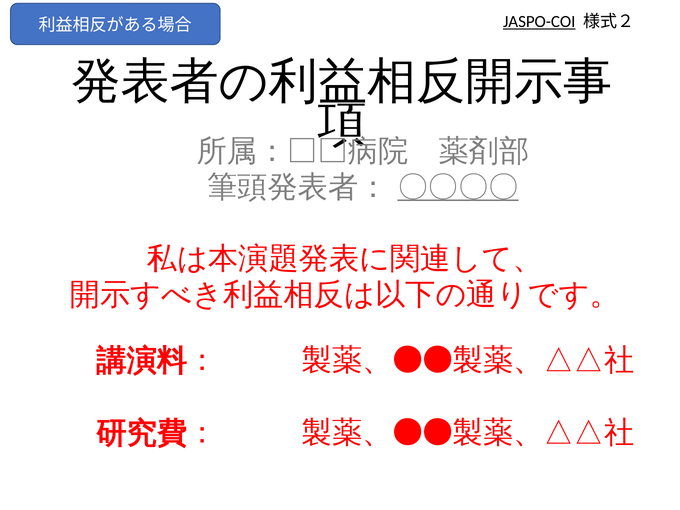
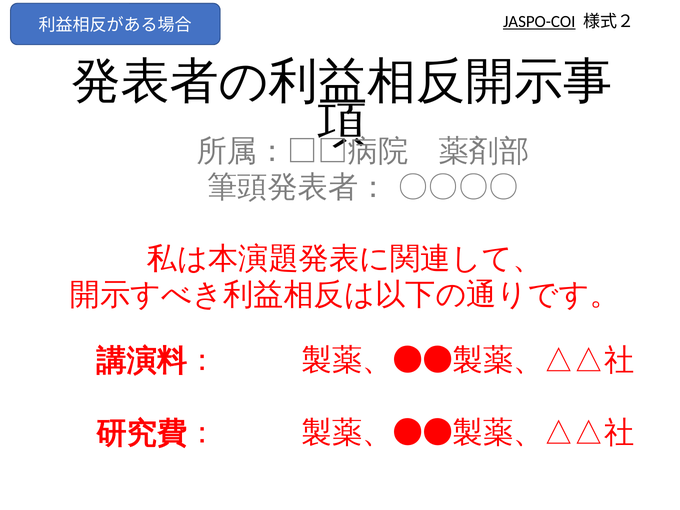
〇〇〇〇 underline: present -> none (458, 187)
